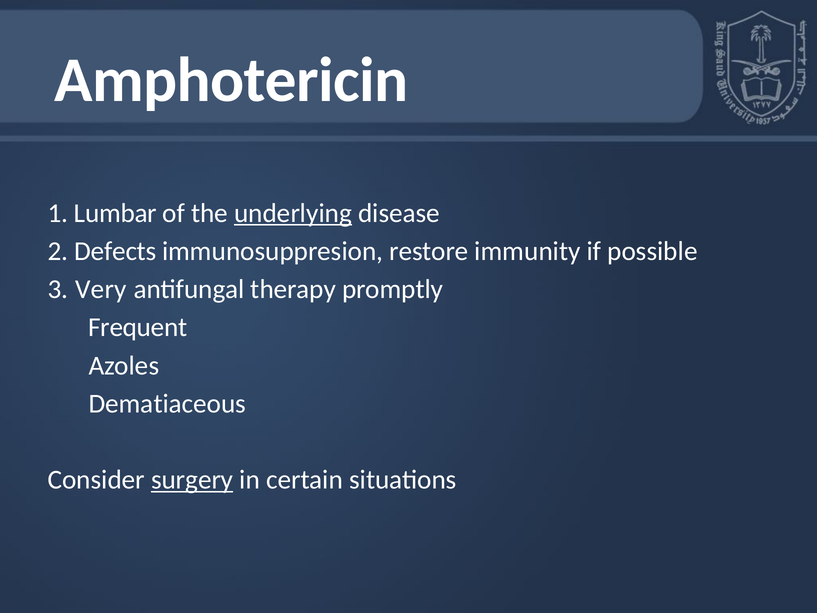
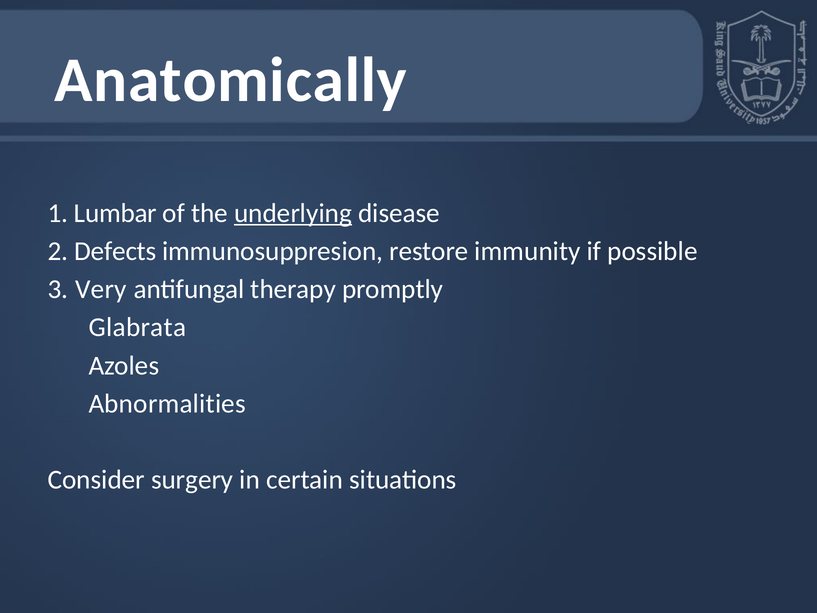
Amphotericin: Amphotericin -> Anatomically (231, 80)
Frequent: Frequent -> Glabrata (137, 327)
Dematiaceous: Dematiaceous -> Abnormalities (167, 404)
surgery underline: present -> none (192, 480)
